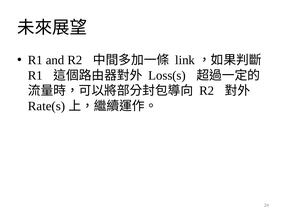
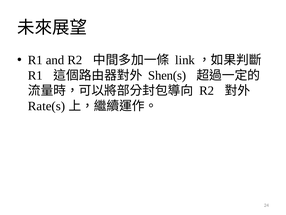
Loss(s: Loss(s -> Shen(s (167, 75)
